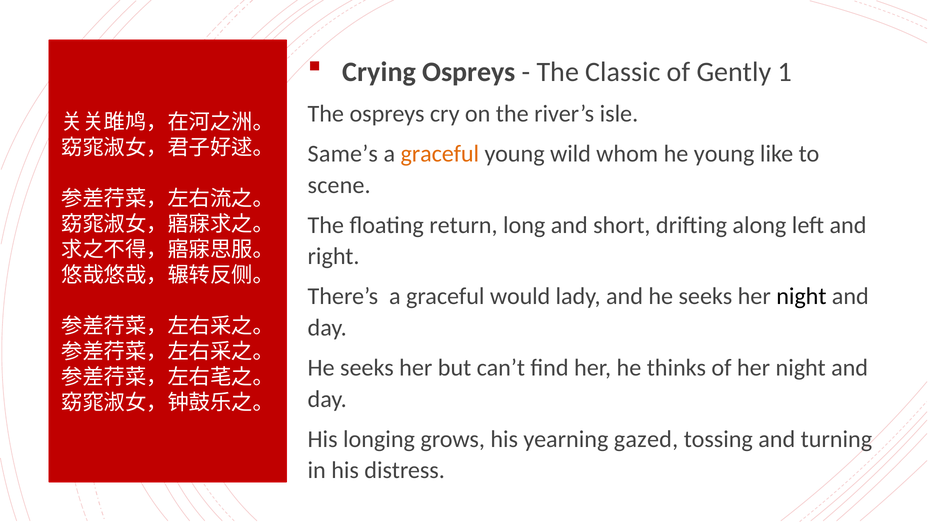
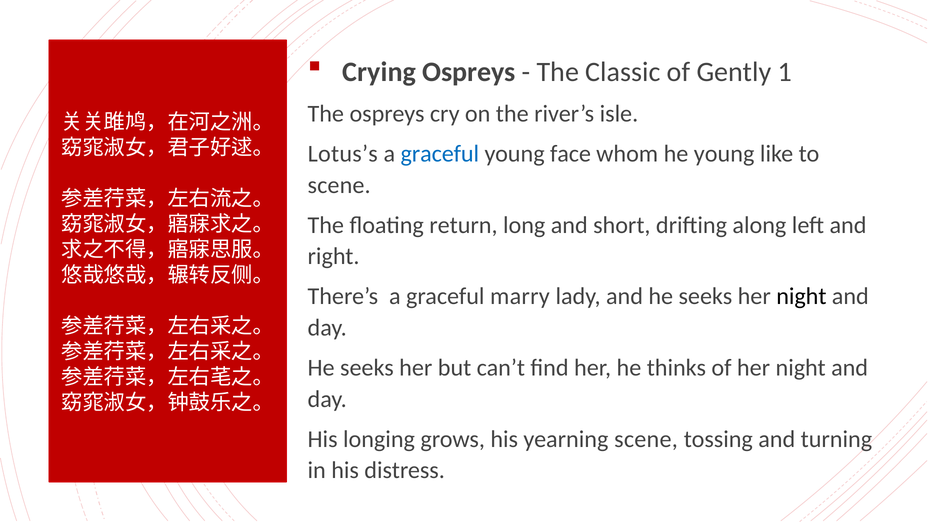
Same’s: Same’s -> Lotus’s (343, 154)
graceful colour: orange -> blue (440, 154)
wild: wild -> face (571, 154)
would: would -> marry (520, 297)
yearning gazed: gazed -> scene (646, 439)
